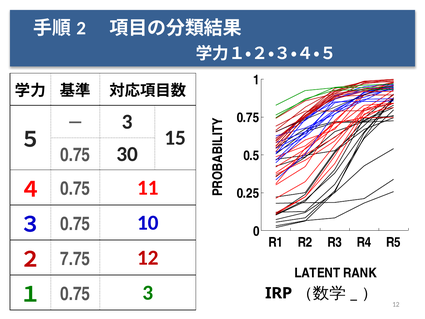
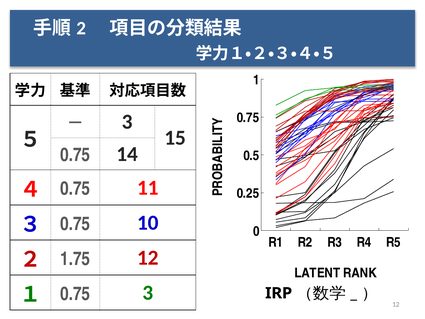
30: 30 -> 14 (127, 154)
7.75: 7.75 -> 1.75 (75, 259)
